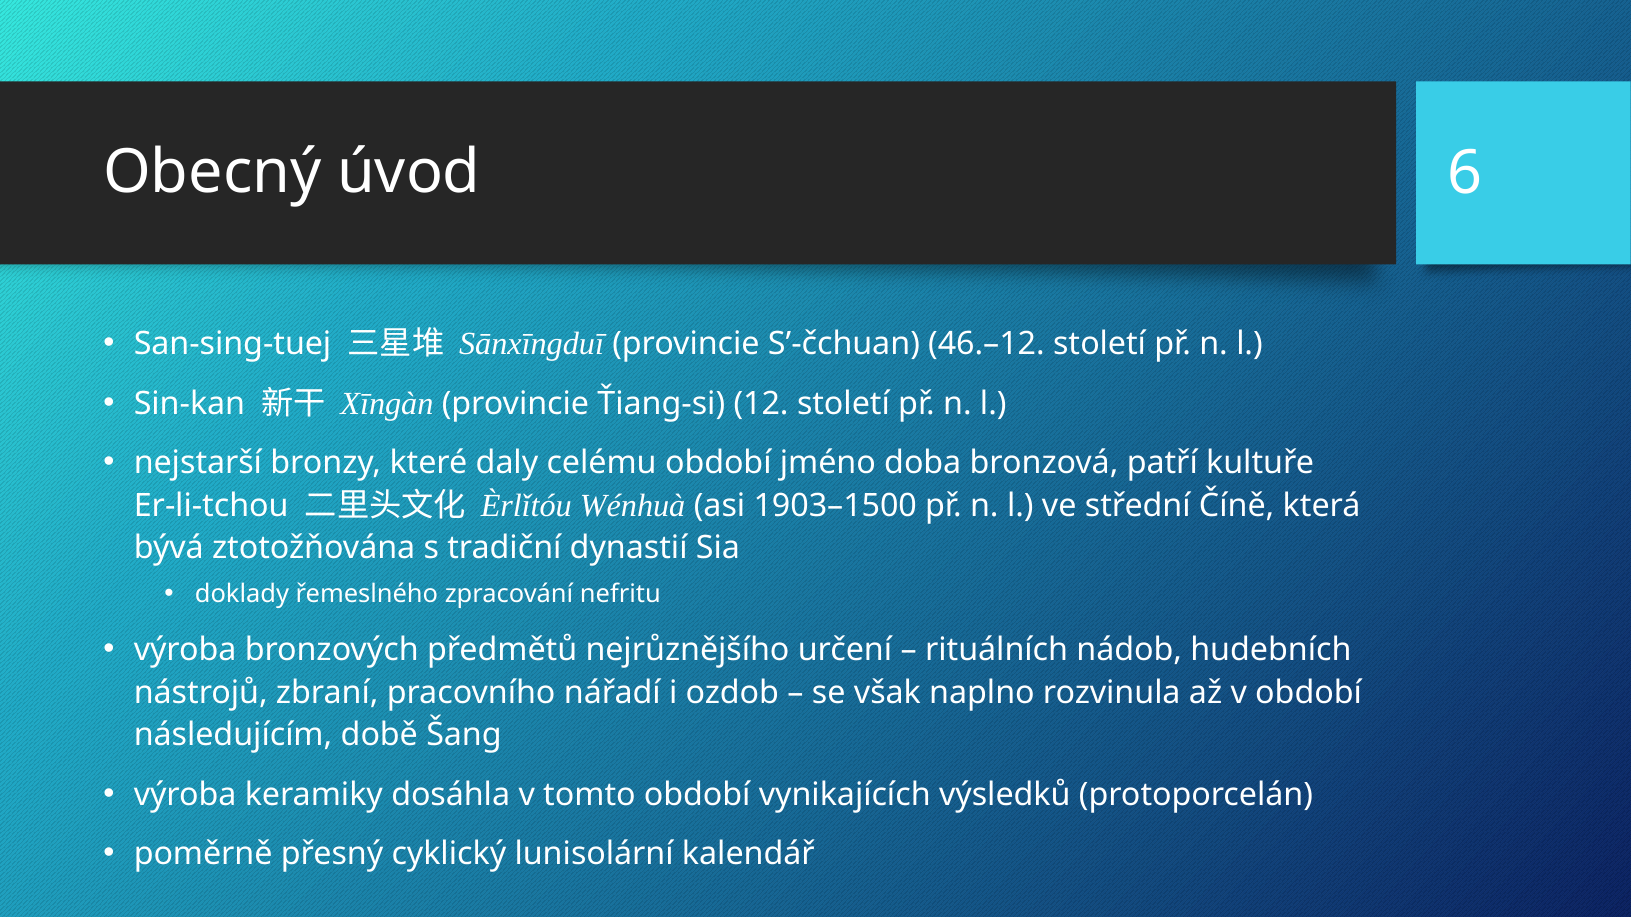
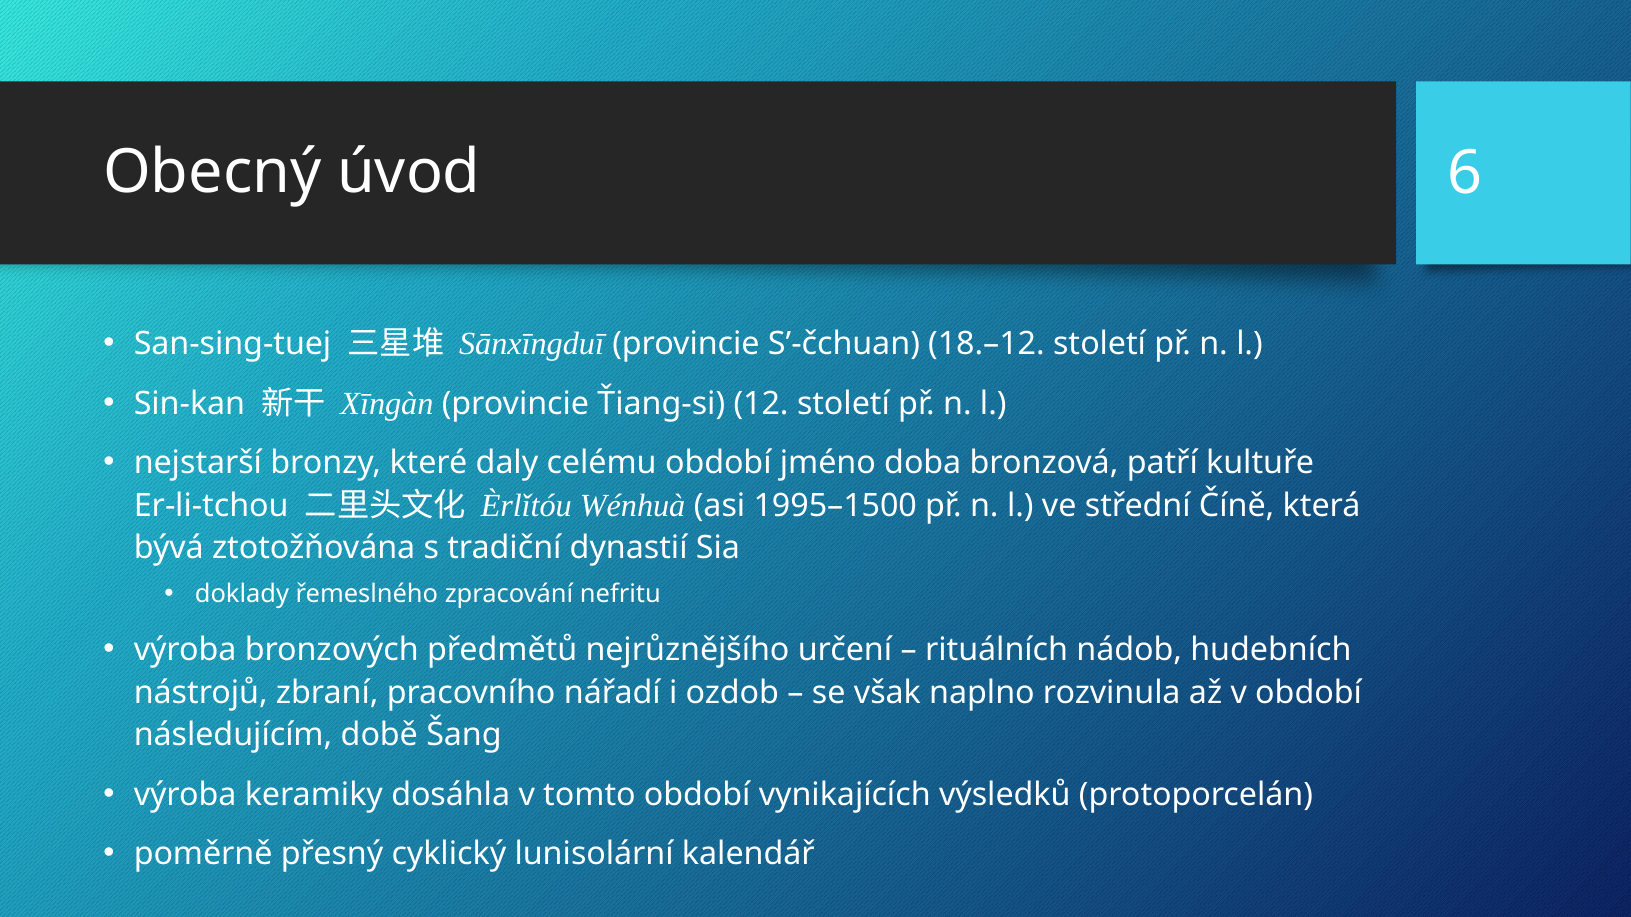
46.–12: 46.–12 -> 18.–12 (986, 344)
1903–1500: 1903–1500 -> 1995–1500 (835, 506)
